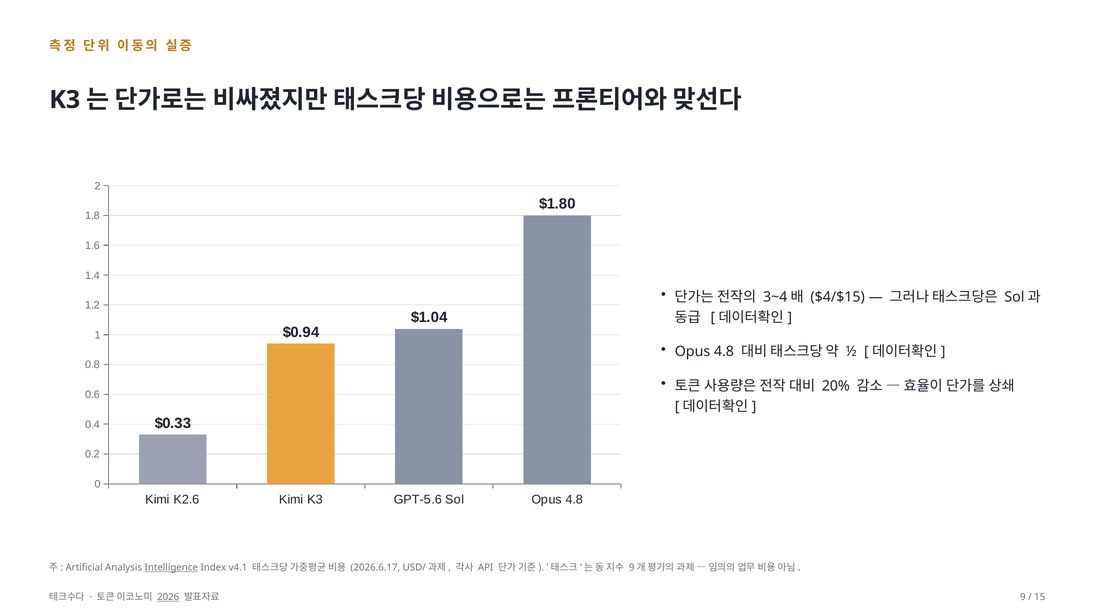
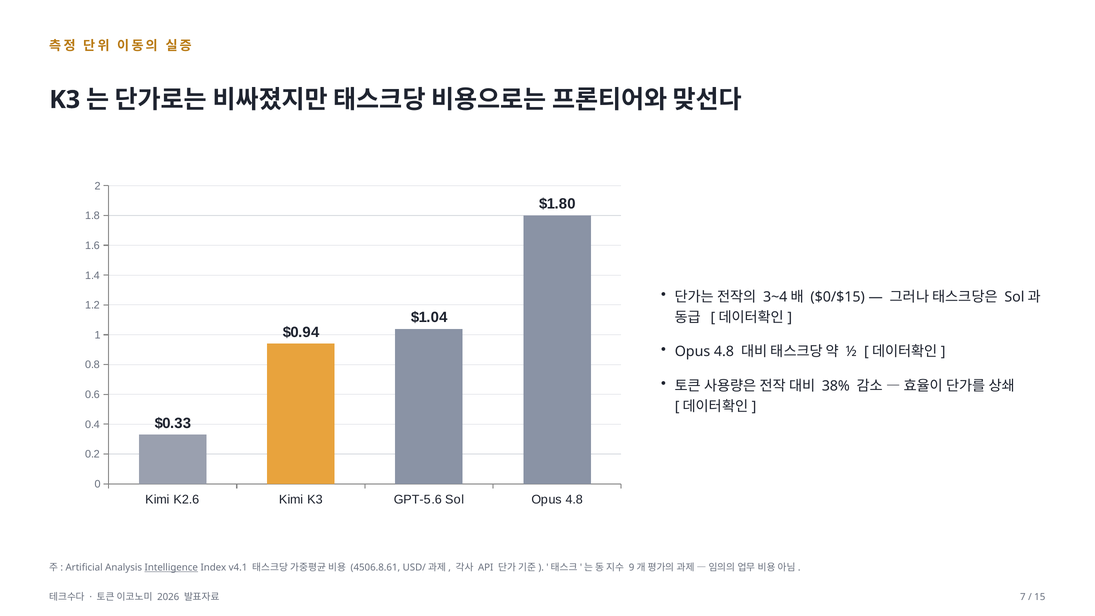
$4/$15: $4/$15 -> $0/$15 (838, 297)
20%: 20% -> 38% (836, 386)
2026.6.17: 2026.6.17 -> 4506.8.61 (375, 567)
2026 underline: present -> none (168, 597)
9: 9 -> 7 (1023, 597)
